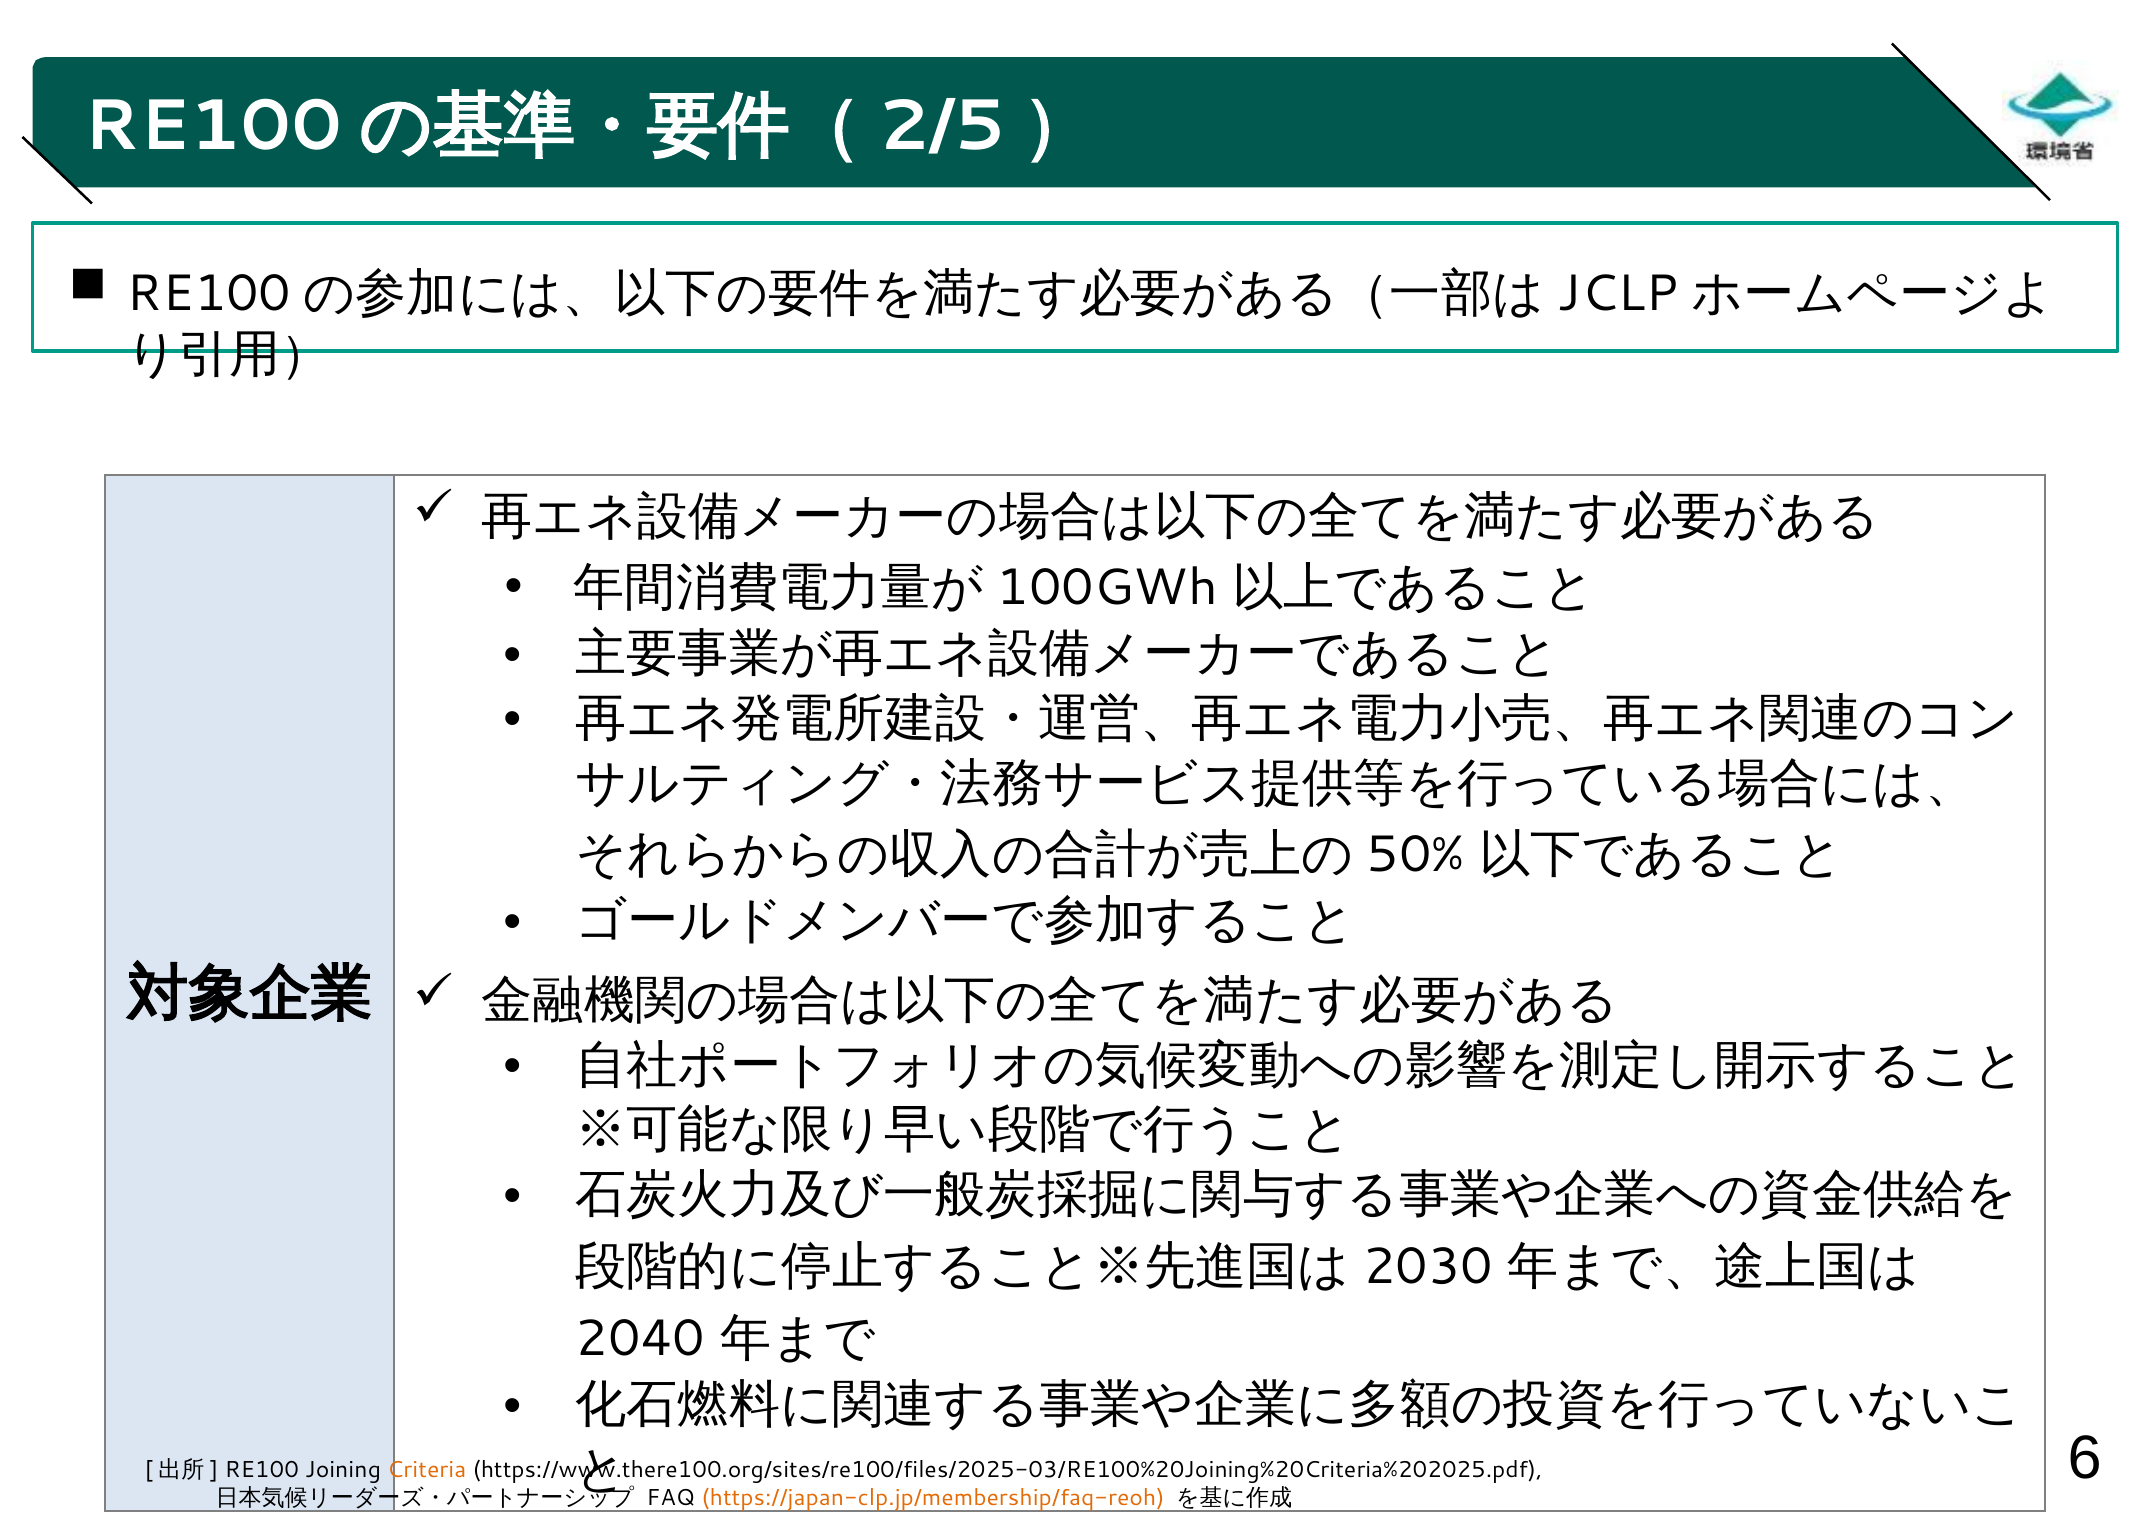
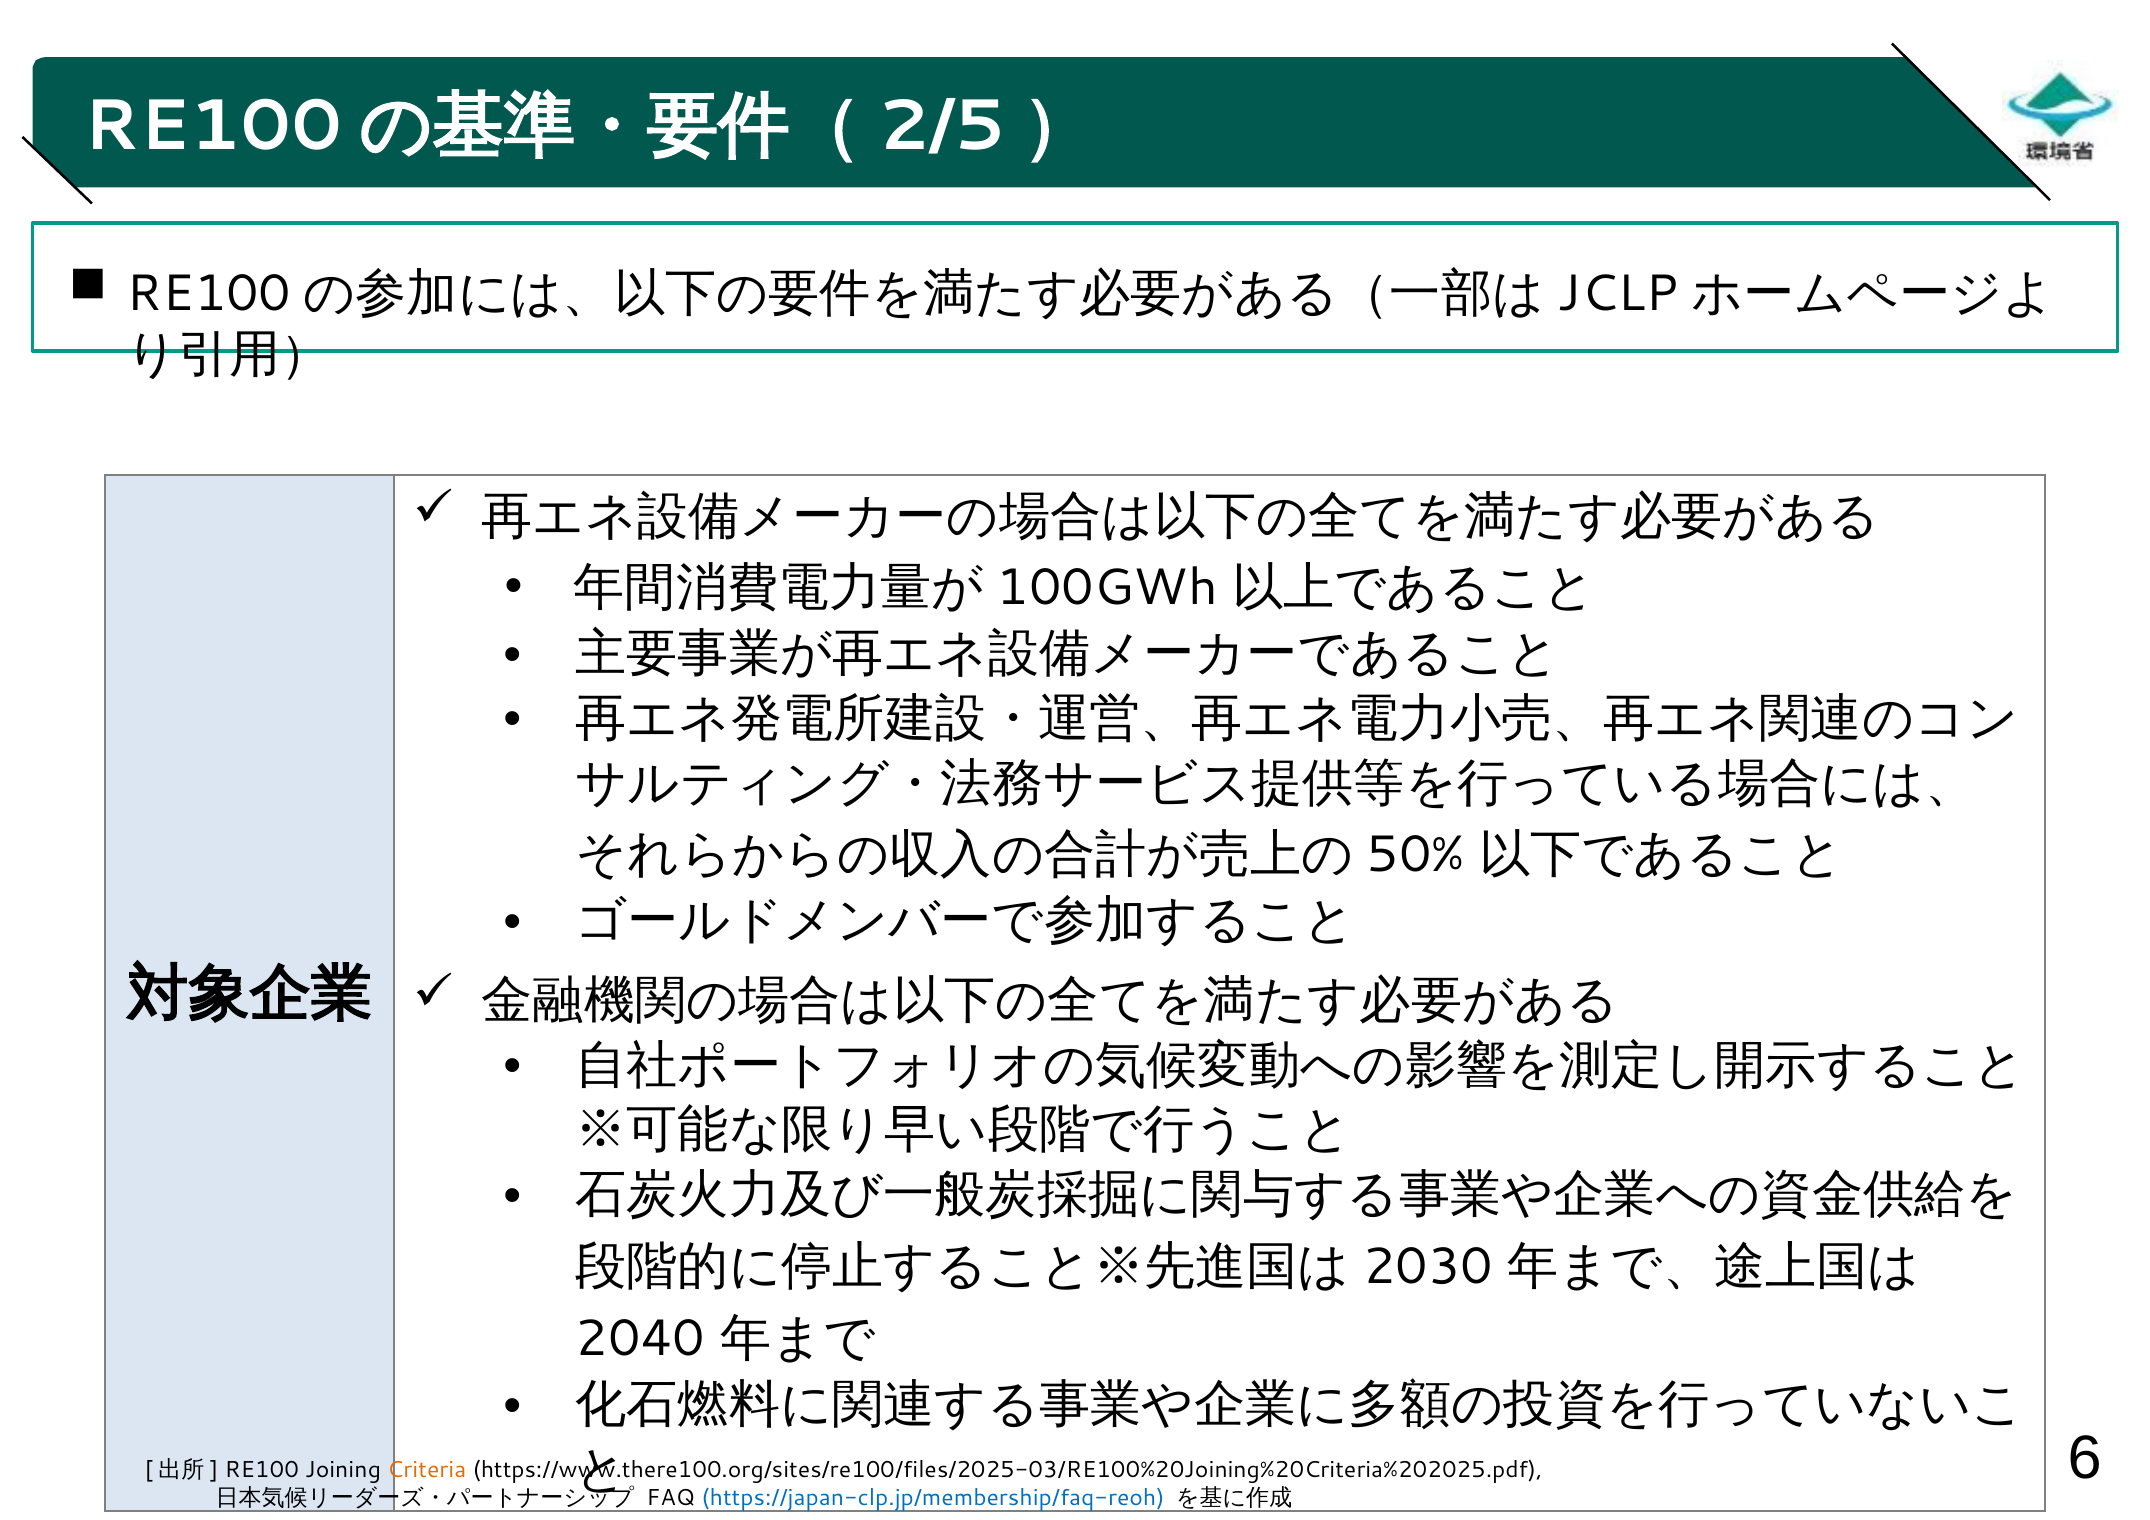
https://japan-clp.jp/membership/faq-reoh colour: orange -> blue (933, 1498)
